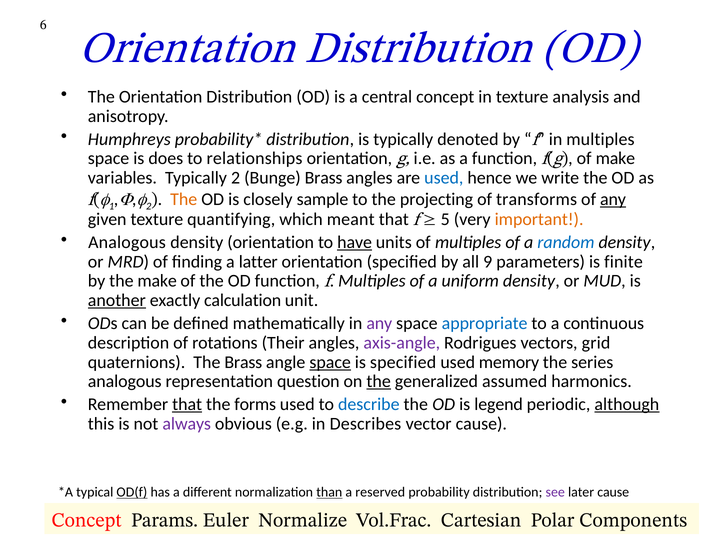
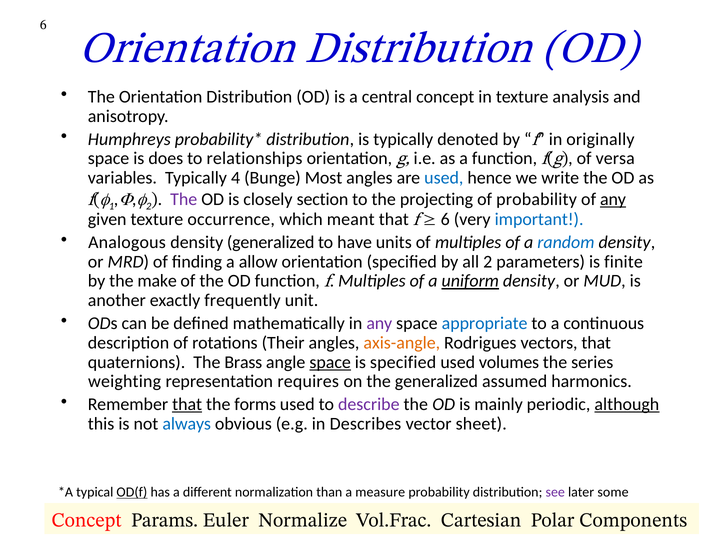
in multiples: multiples -> originally (600, 139)
of make: make -> versa (615, 158)
Typically 2: 2 -> 4 (236, 178)
Bunge Brass: Brass -> Most (324, 178)
The colour: orange -> purple (184, 199)
sample: sample -> section (322, 199)
of transforms: transforms -> probability (537, 199)
quantifying: quantifying -> occurrence (231, 219)
5: 5 -> 6 (445, 219)
important colour: orange -> blue (539, 219)
density orientation: orientation -> generalized (271, 242)
have underline: present -> none (355, 242)
latter: latter -> allow (258, 262)
all 9: 9 -> 2 (488, 262)
uniform underline: none -> present (470, 281)
another underline: present -> none (117, 300)
calculation: calculation -> frequently (243, 300)
axis-angle colour: purple -> orange (402, 343)
vectors grid: grid -> that (596, 343)
memory: memory -> volumes (509, 362)
analogous: analogous -> weighting (125, 381)
question: question -> requires (308, 381)
the underline: present -> none (379, 381)
describe colour: blue -> purple (369, 404)
legend: legend -> mainly (499, 404)
always colour: purple -> blue (187, 424)
vector cause: cause -> sheet (481, 424)
than underline: present -> none (329, 492)
reserved: reserved -> measure (380, 492)
later cause: cause -> some (613, 492)
